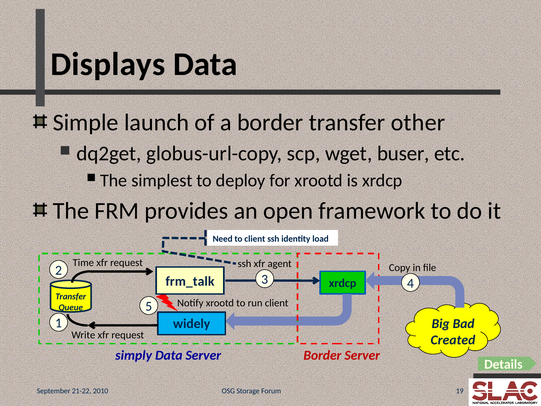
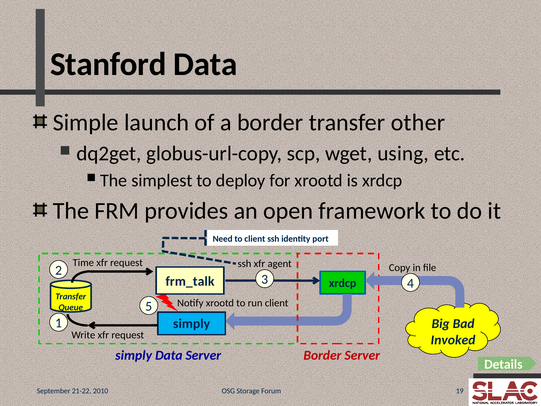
Displays: Displays -> Stanford (108, 64)
buser: buser -> using (403, 154)
load: load -> port (320, 239)
widely: widely -> simply (192, 324)
Created: Created -> Invoked (453, 340)
